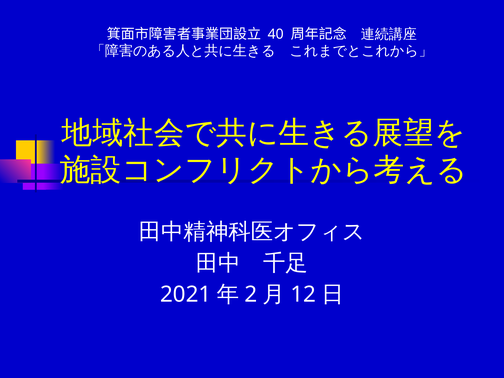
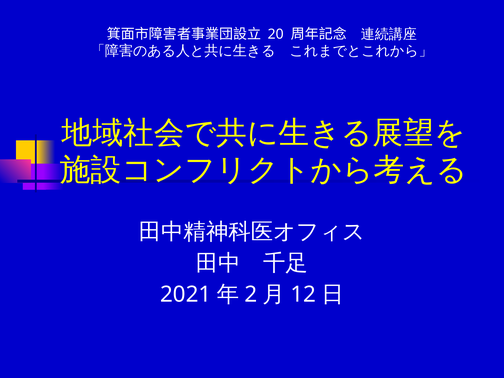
40: 40 -> 20 (276, 34)
